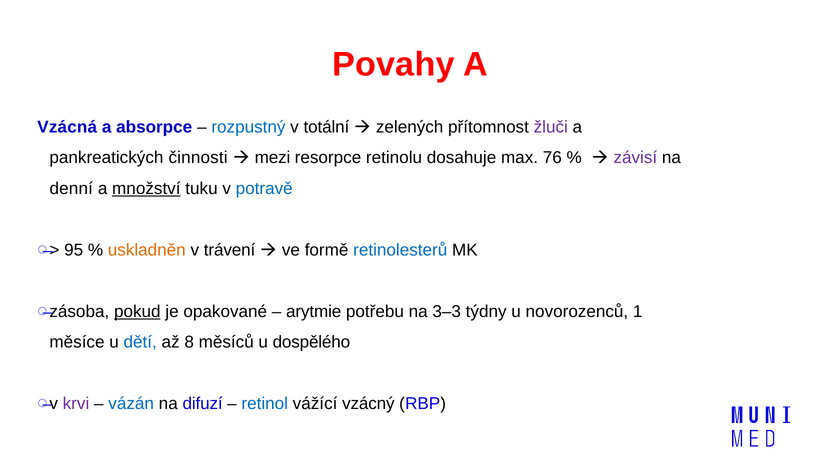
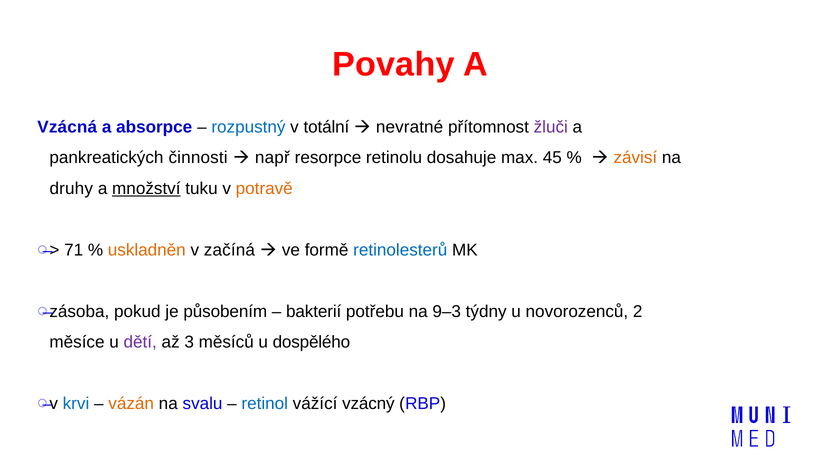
zelených: zelených -> nevratné (410, 127)
mezi: mezi -> např (272, 158)
76: 76 -> 45 (552, 158)
závisí colour: purple -> orange (635, 158)
denní: denní -> druhy (71, 189)
potravě colour: blue -> orange (264, 189)
95: 95 -> 71 (74, 250)
trávení: trávení -> začíná (229, 250)
pokud underline: present -> none (137, 312)
opakované: opakované -> působením (225, 312)
arytmie: arytmie -> bakterií (314, 312)
3–3: 3–3 -> 9–3 (447, 312)
1: 1 -> 2 (638, 312)
dětí colour: blue -> purple (140, 342)
8: 8 -> 3 (189, 342)
krvi colour: purple -> blue (76, 404)
vázán colour: blue -> orange (131, 404)
difuzí: difuzí -> svalu (203, 404)
